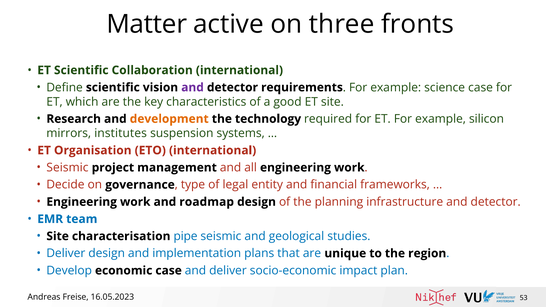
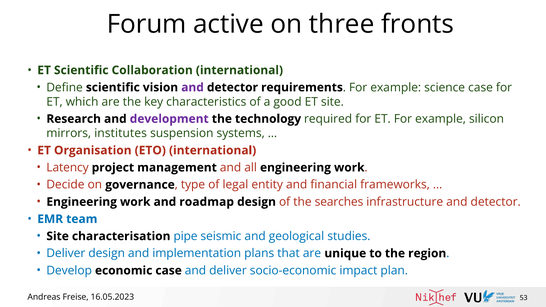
Matter: Matter -> Forum (147, 24)
development colour: orange -> purple (169, 119)
Seismic: Seismic -> Latency (68, 168)
planning: planning -> searches (339, 202)
